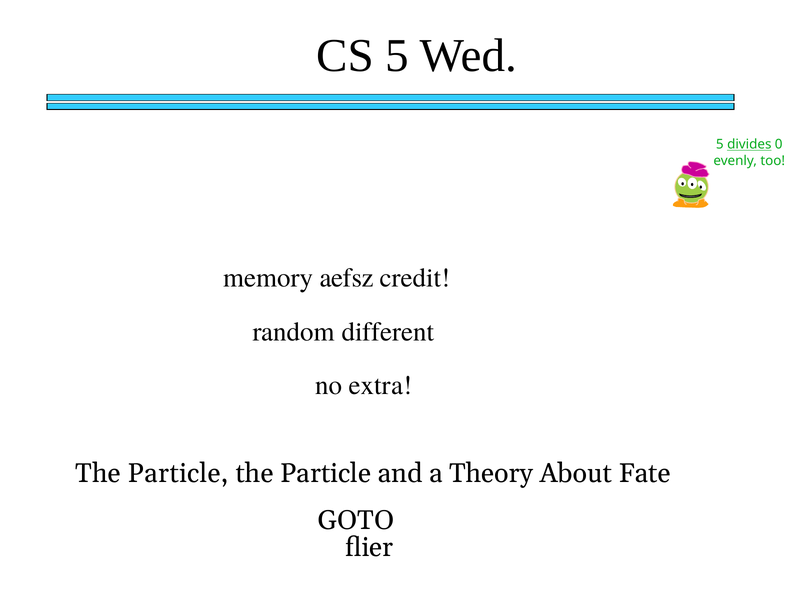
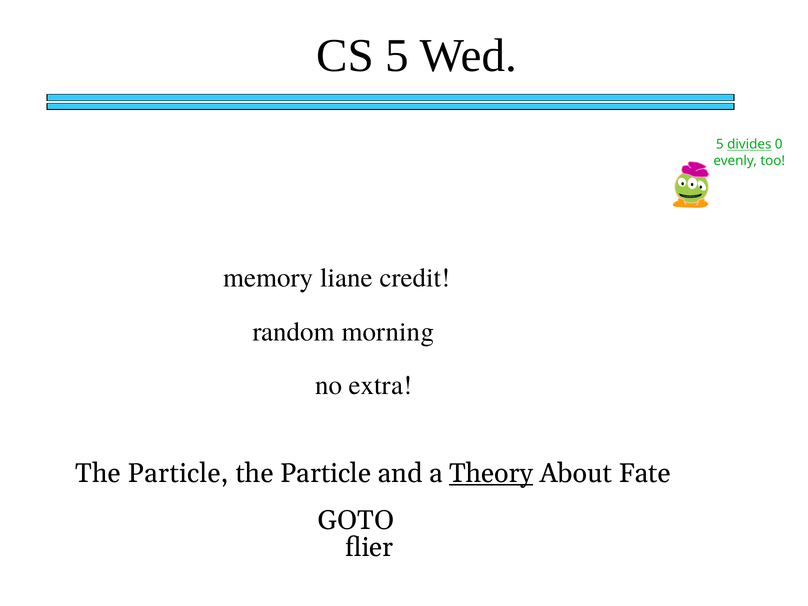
aefsz: aefsz -> liane (347, 278)
different: different -> morning (388, 332)
Theory underline: none -> present (491, 473)
